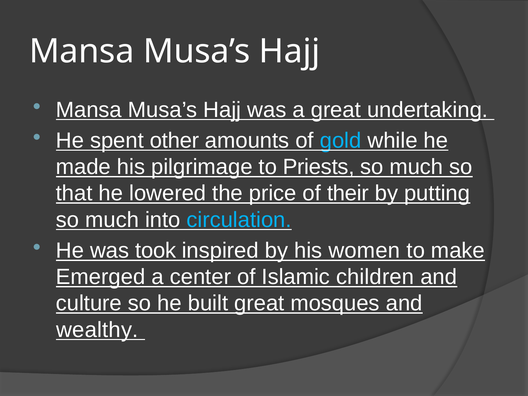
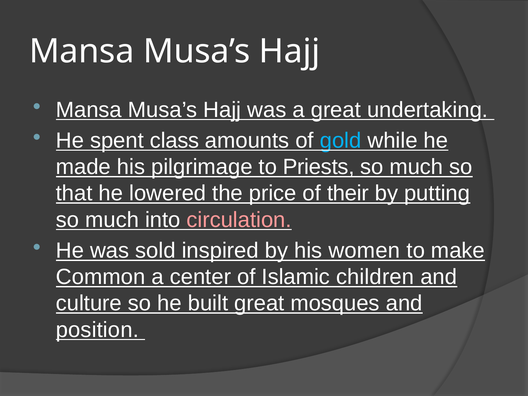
other: other -> class (175, 141)
circulation colour: light blue -> pink (239, 220)
took: took -> sold (155, 251)
Emerged: Emerged -> Common (101, 277)
wealthy: wealthy -> position (97, 330)
